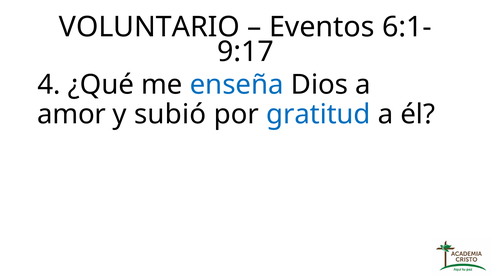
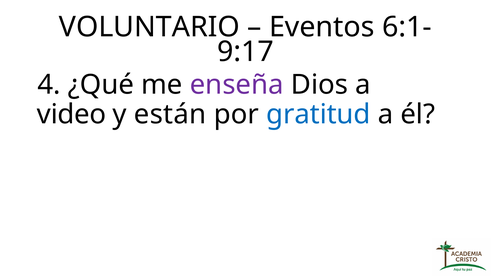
enseña colour: blue -> purple (237, 85)
amor: amor -> video (72, 114)
subió: subió -> están (170, 114)
